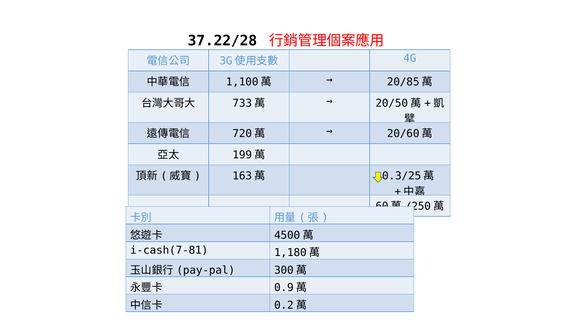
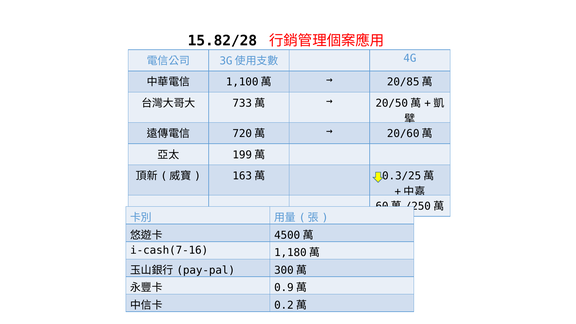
37.22/28: 37.22/28 -> 15.82/28 (222, 41)
i-cash(7-81: i-cash(7-81 -> i-cash(7-16 (169, 250)
